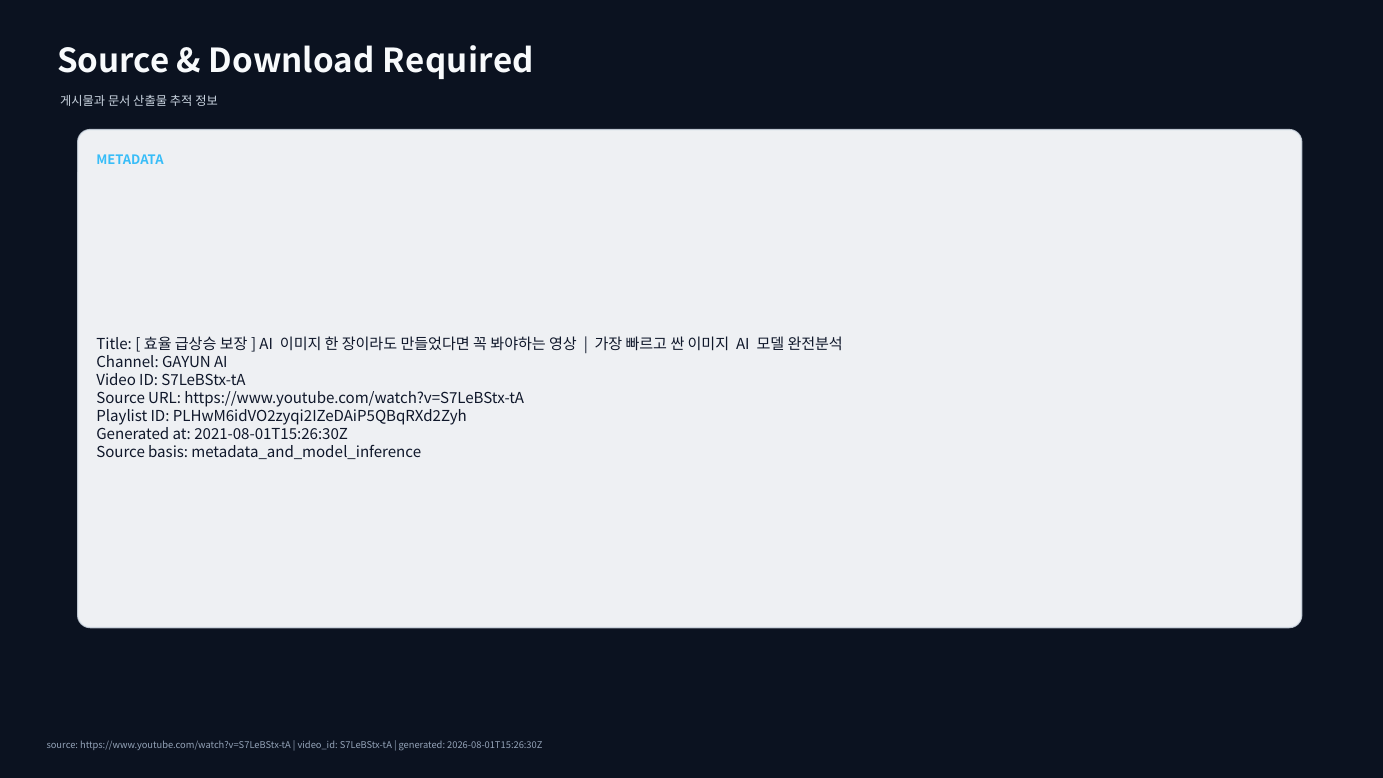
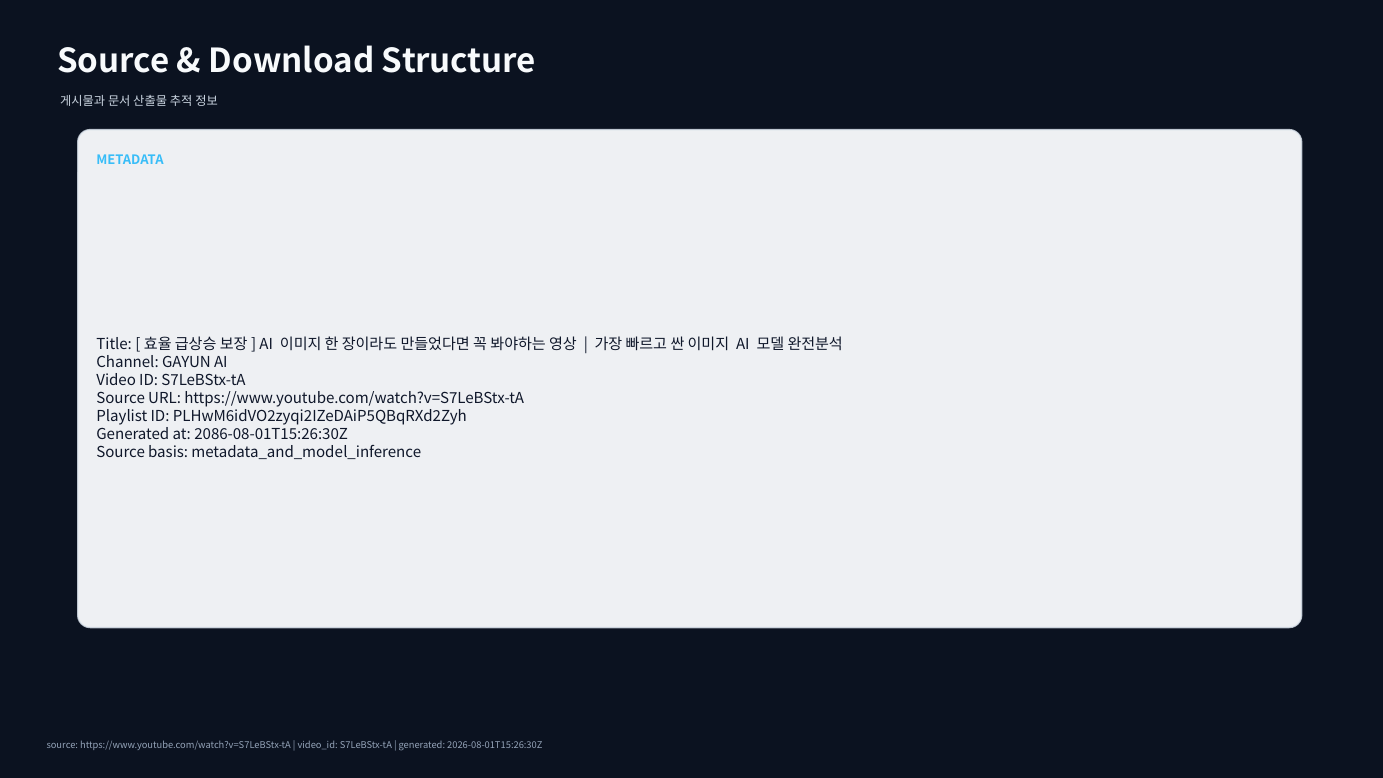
Required: Required -> Structure (459, 62)
2021-08-01T15:26:30Z: 2021-08-01T15:26:30Z -> 2086-08-01T15:26:30Z (271, 434)
